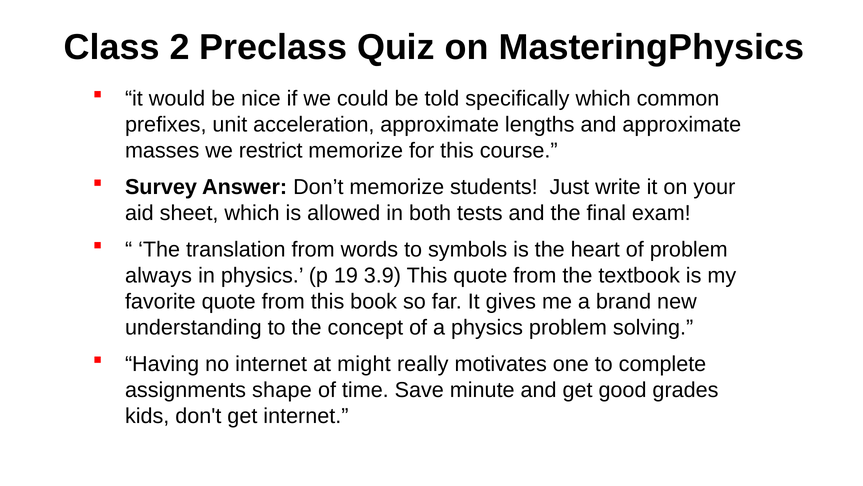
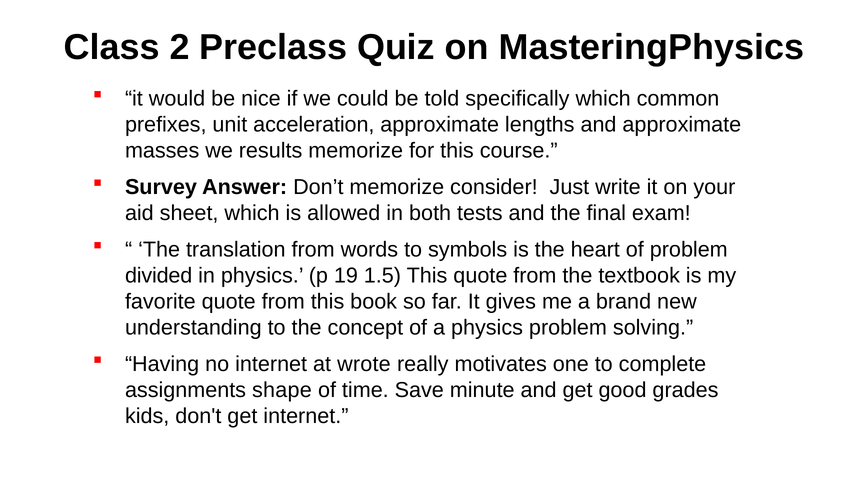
restrict: restrict -> results (271, 150)
students: students -> consider (494, 187)
always: always -> divided (159, 275)
3.9: 3.9 -> 1.5 (382, 275)
might: might -> wrote (364, 364)
